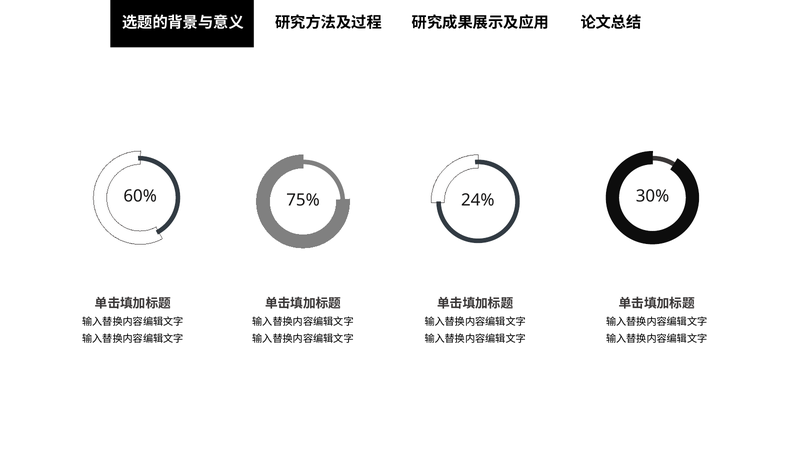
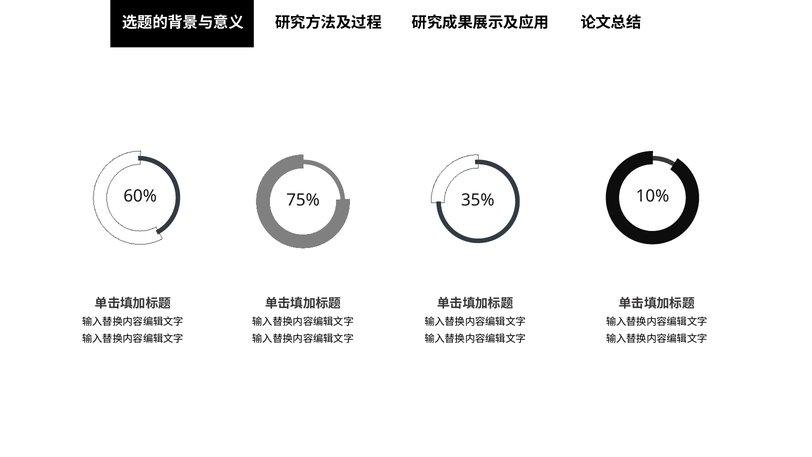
24%: 24% -> 35% (478, 200)
30%: 30% -> 10% (653, 196)
